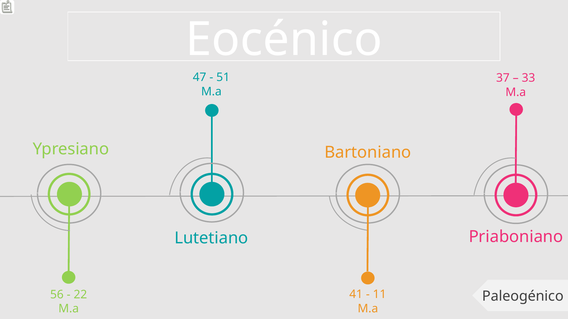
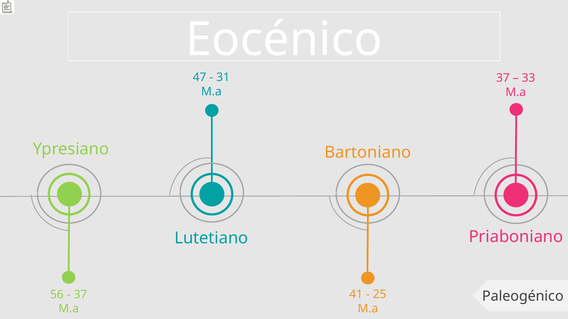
51: 51 -> 31 (223, 78)
11: 11 -> 25 (380, 295)
22: 22 -> 37 (80, 295)
